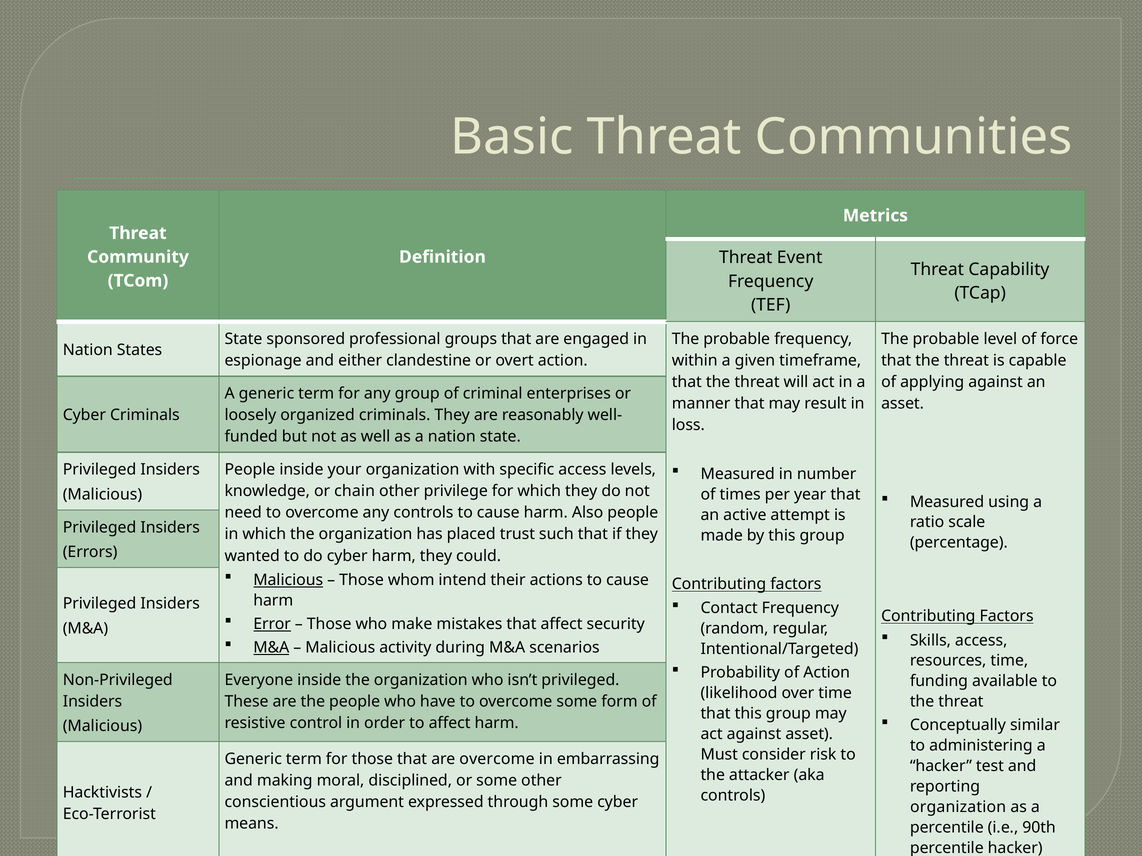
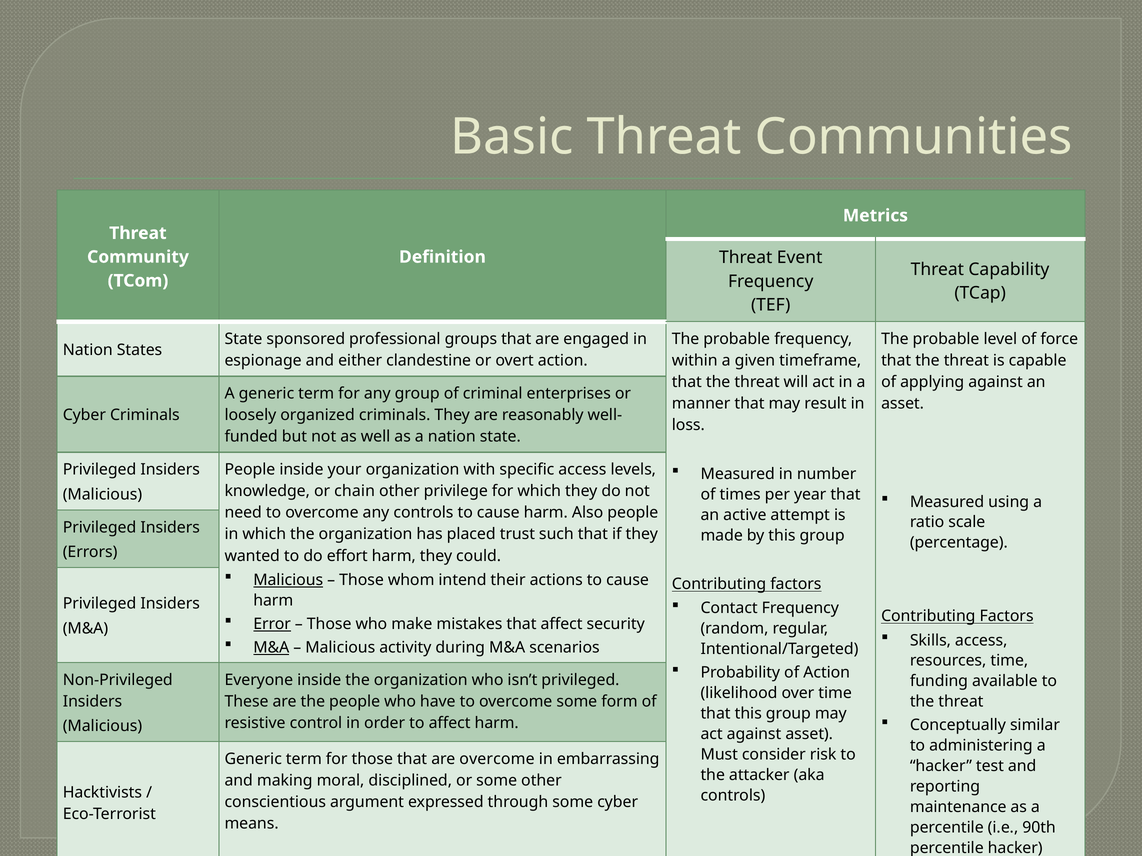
do cyber: cyber -> effort (347, 556)
organization: organization -> maintenance (958, 807)
